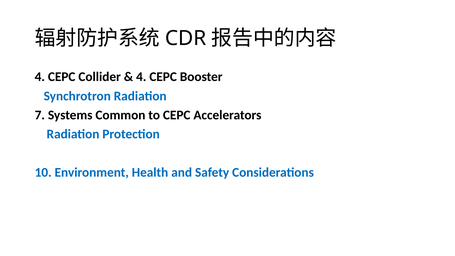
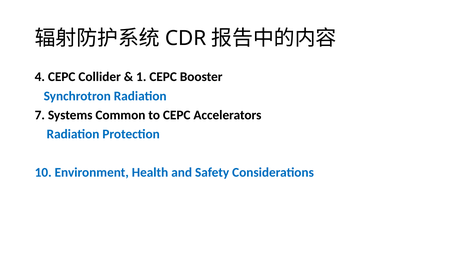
4: 4 -> 1 (141, 77)
